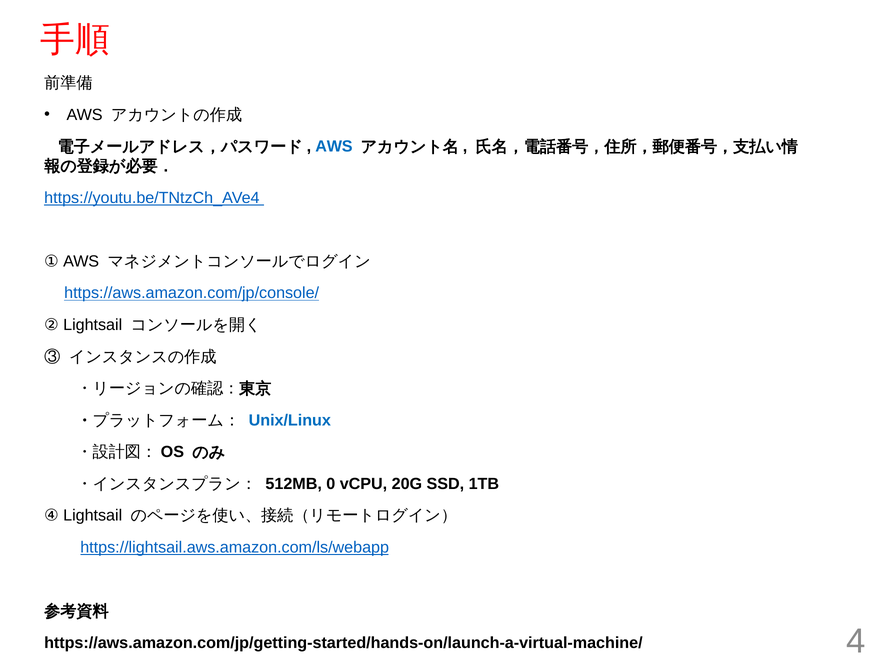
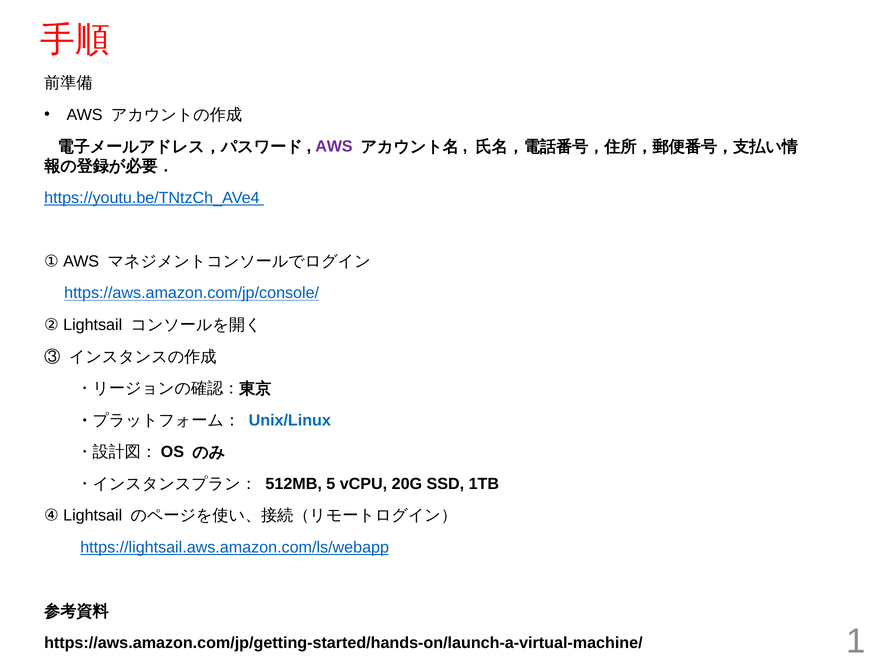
AWS colour: blue -> purple (334, 147)
0: 0 -> 5 (331, 484)
4: 4 -> 1 (856, 642)
